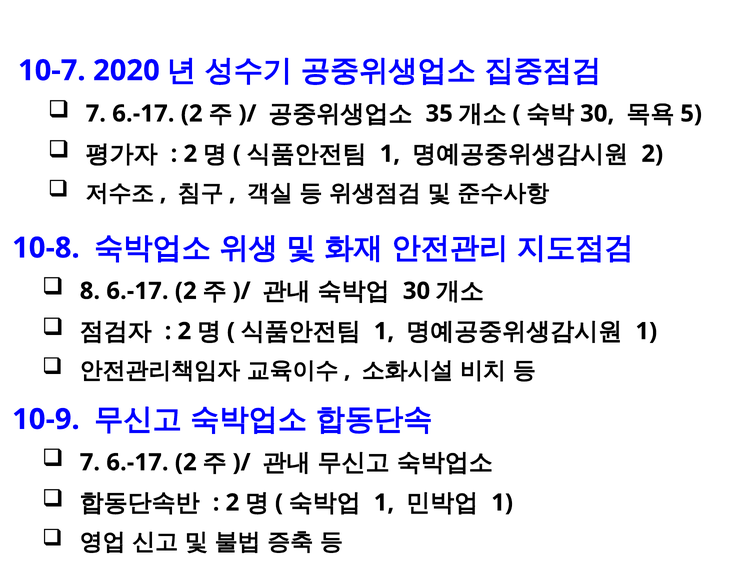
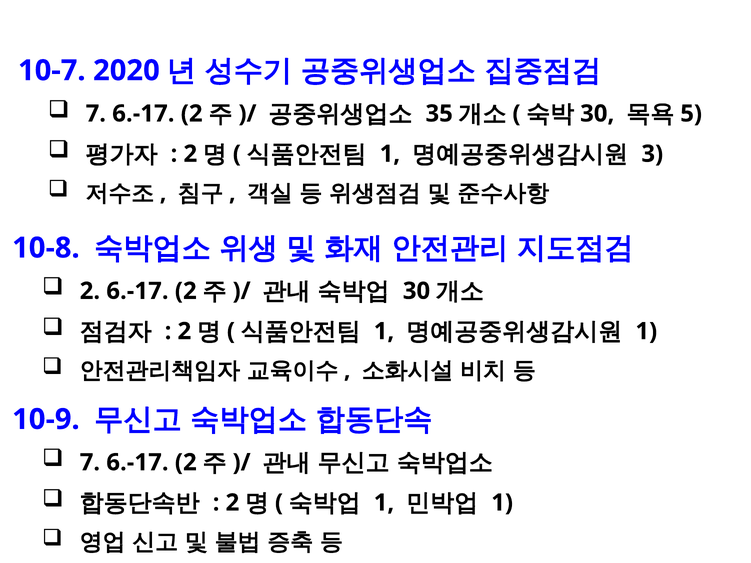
2: 2 -> 3 (652, 154)
8: 8 -> 2 (90, 291)
